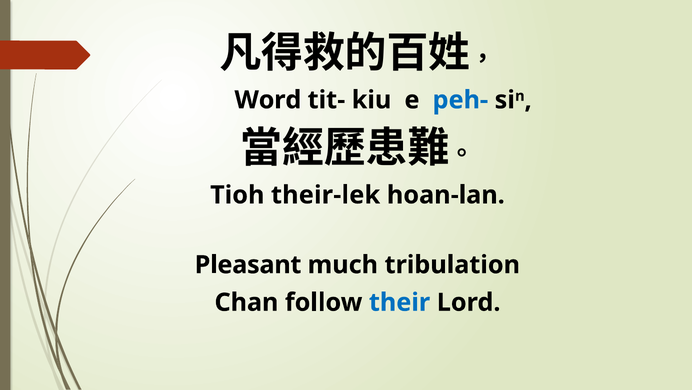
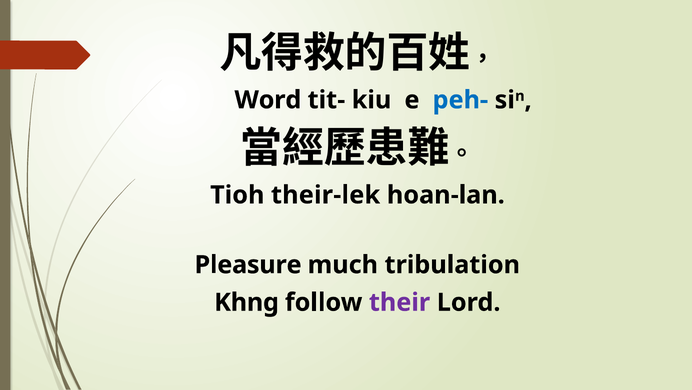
Pleasant: Pleasant -> Pleasure (248, 264)
Chan: Chan -> Khng (247, 302)
their colour: blue -> purple (400, 302)
